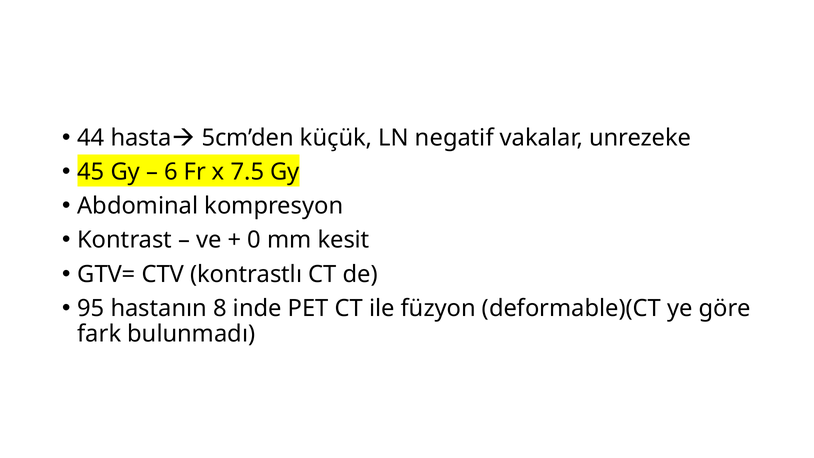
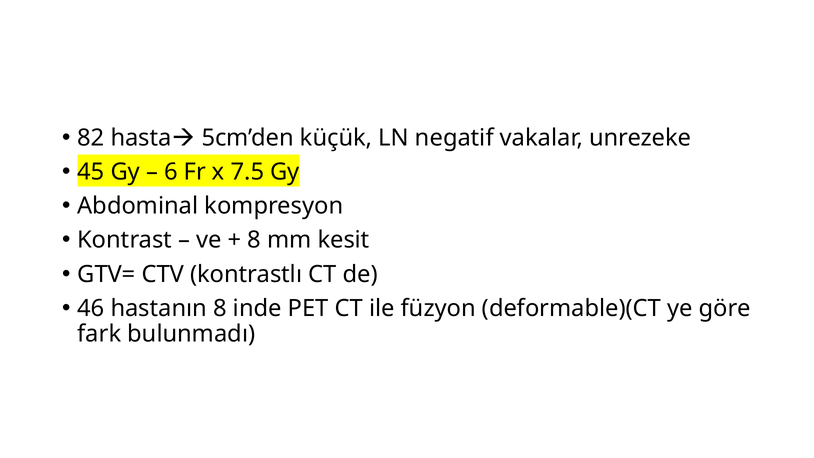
44: 44 -> 82 (91, 138)
0: 0 -> 8 (254, 240)
95: 95 -> 46 (91, 308)
